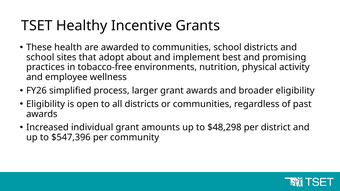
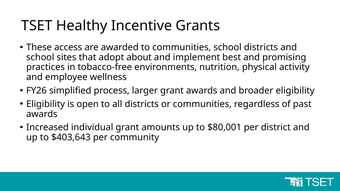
health: health -> access (68, 47)
$48,298: $48,298 -> $80,001 (224, 128)
$547,396: $547,396 -> $403,643 (71, 138)
